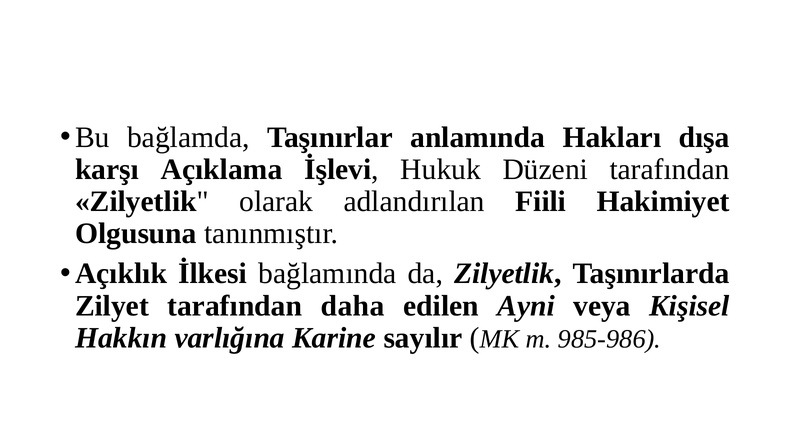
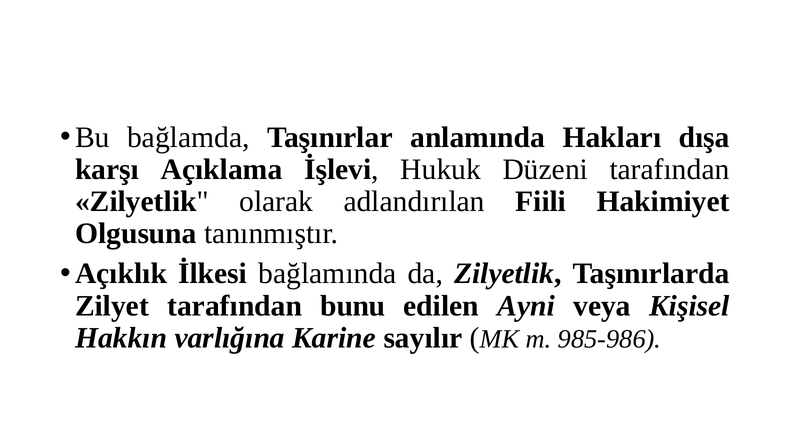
daha: daha -> bunu (353, 305)
